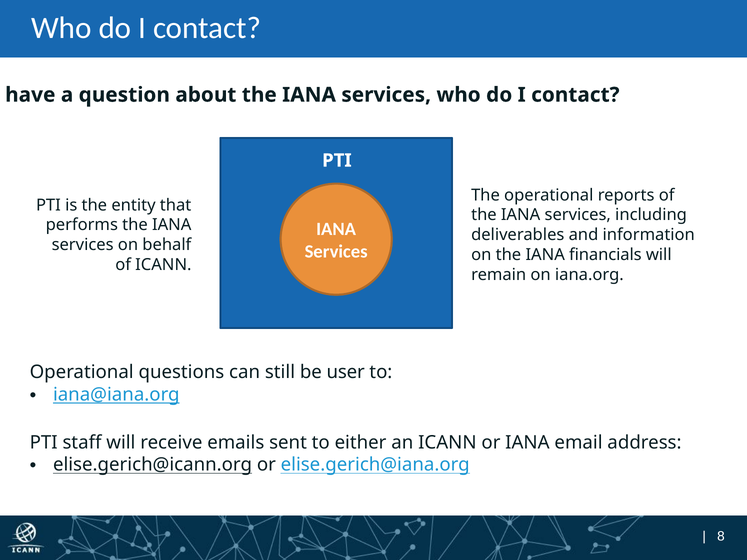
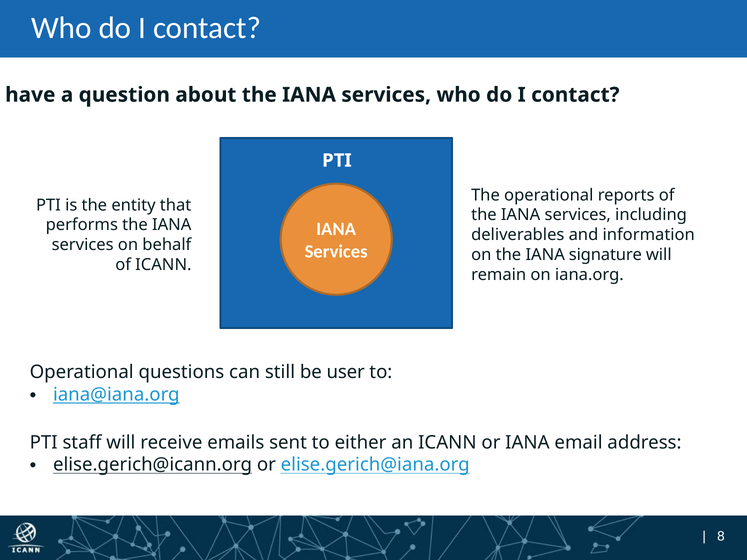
financials: financials -> signature (605, 255)
